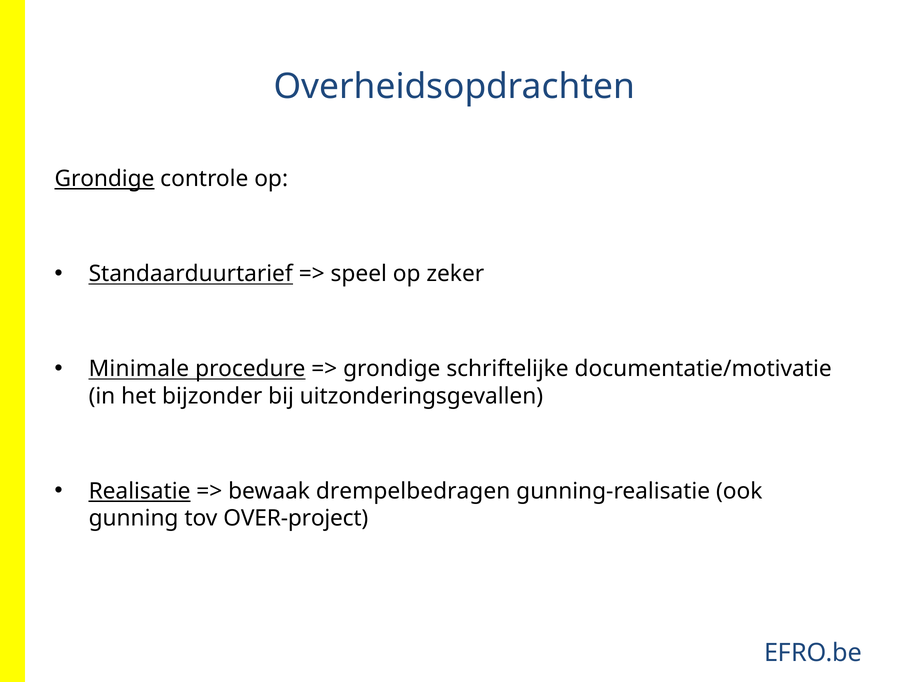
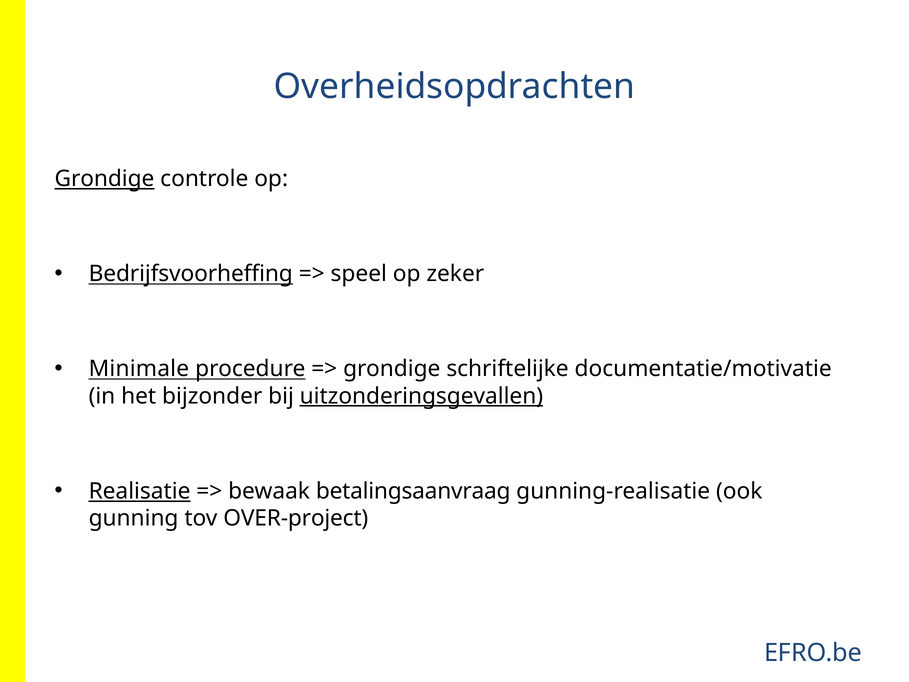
Standaarduurtarief: Standaarduurtarief -> Bedrijfsvoorheffing (191, 274)
uitzonderingsgevallen underline: none -> present (421, 396)
drempelbedragen: drempelbedragen -> betalingsaanvraag (413, 491)
